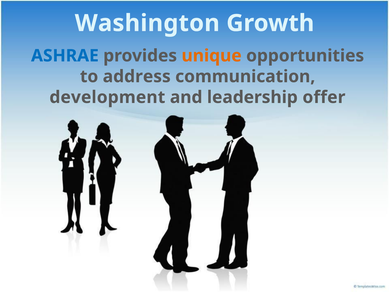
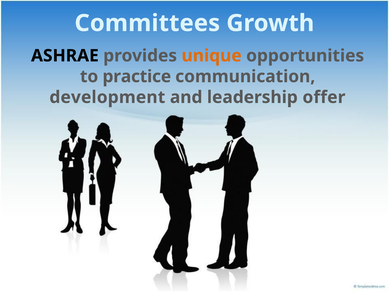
Washington: Washington -> Committees (147, 23)
ASHRAE colour: blue -> black (65, 56)
address: address -> practice (137, 76)
